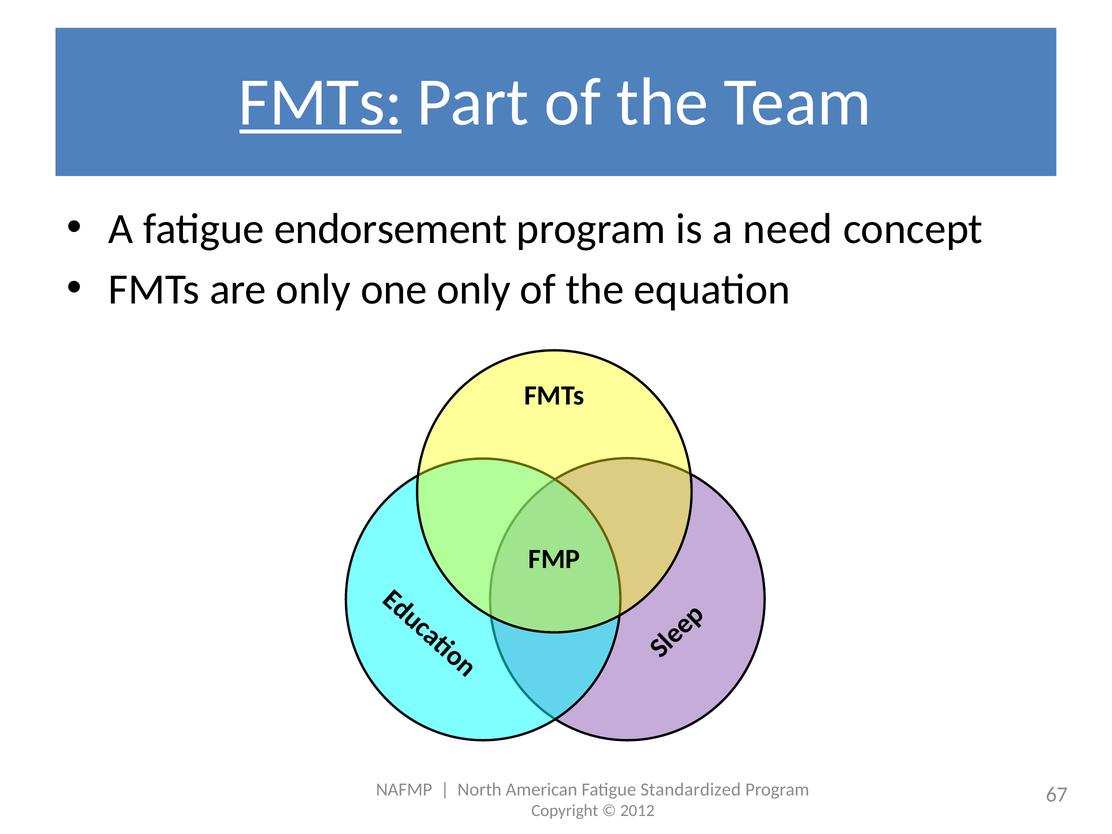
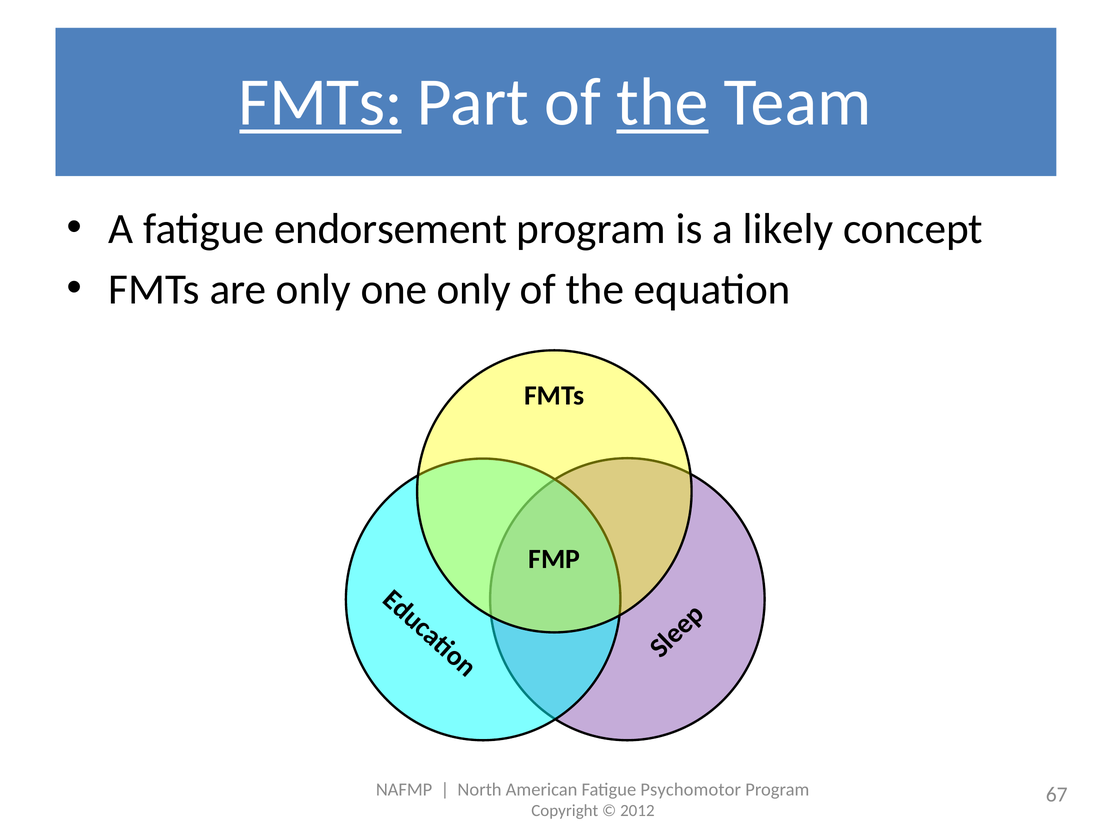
the underline: none -> present (663, 102)
need: need -> likely (788, 229)
Standardized: Standardized -> Psychomotor (691, 790)
